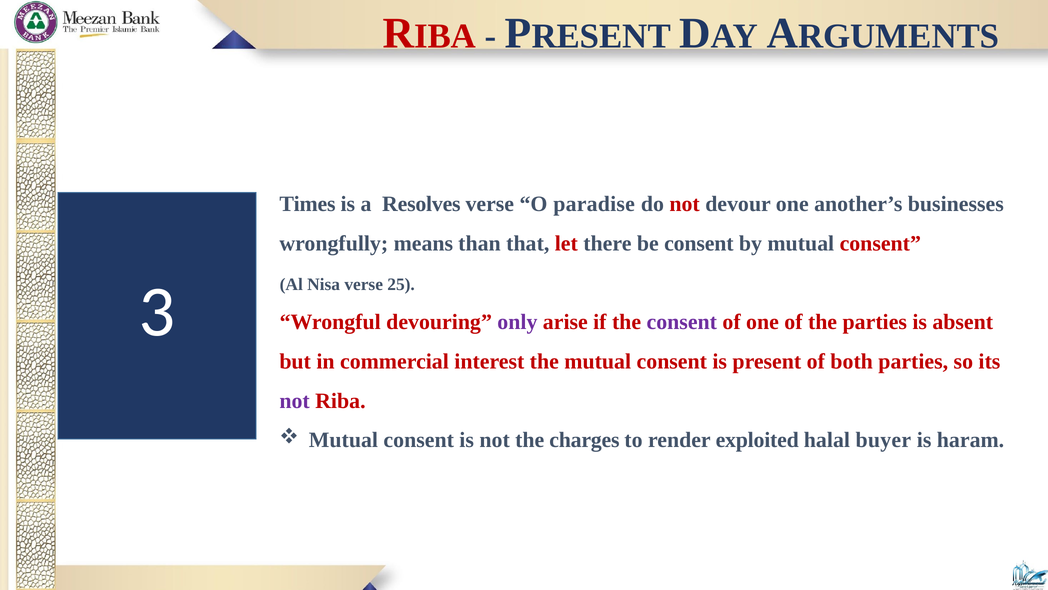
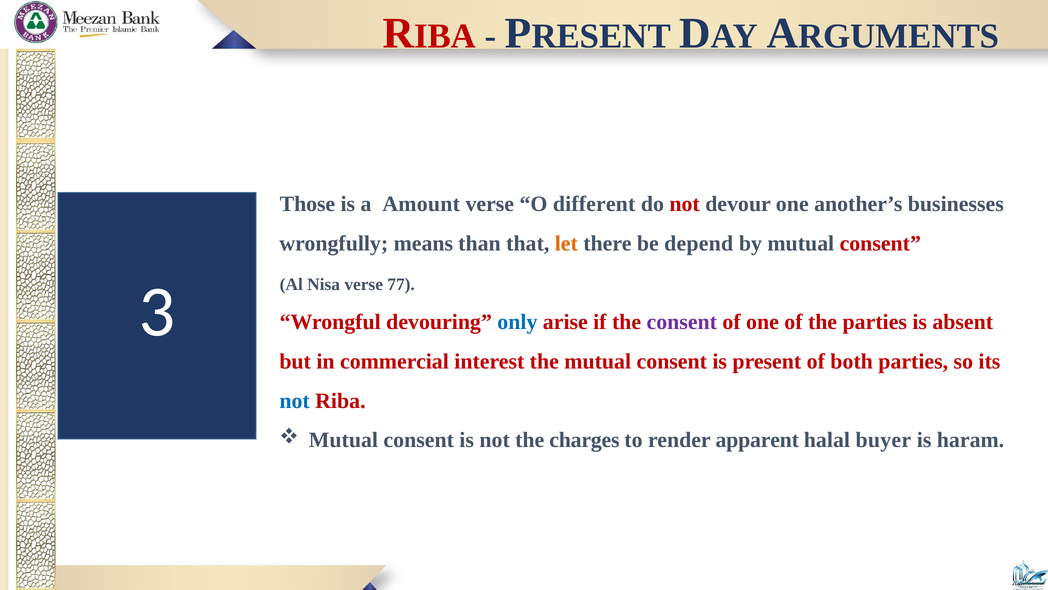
Times: Times -> Those (307, 204)
Resolves: Resolves -> Amount (421, 204)
paradise: paradise -> different (594, 204)
let colour: red -> orange (566, 243)
be consent: consent -> depend (699, 243)
25: 25 -> 77 (401, 284)
only colour: purple -> blue (517, 322)
not colour: purple -> blue (295, 400)
exploited: exploited -> apparent (757, 440)
